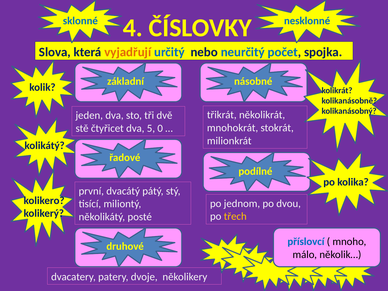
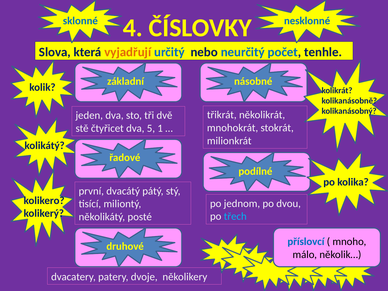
spojka: spojka -> tenhle (323, 52)
0: 0 -> 1 (160, 128)
třech colour: yellow -> light blue (235, 216)
